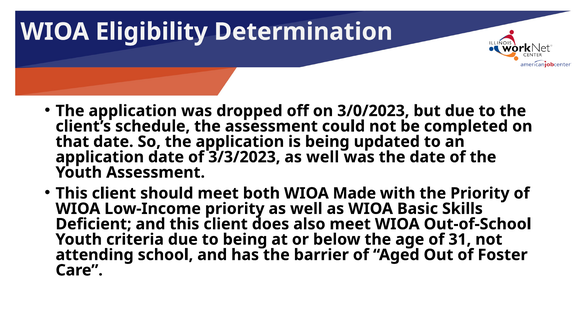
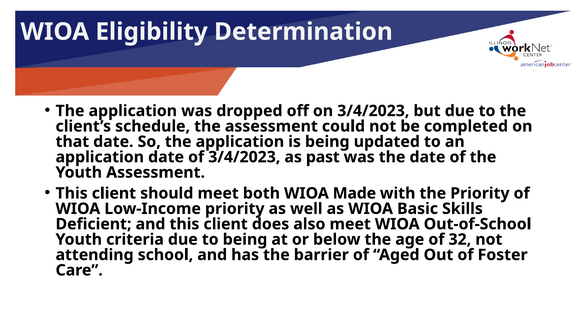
on 3/0/2023: 3/0/2023 -> 3/4/2023 (373, 111)
of 3/3/2023: 3/3/2023 -> 3/4/2023 (244, 157)
well: well -> past (323, 157)
31: 31 -> 32 (460, 240)
